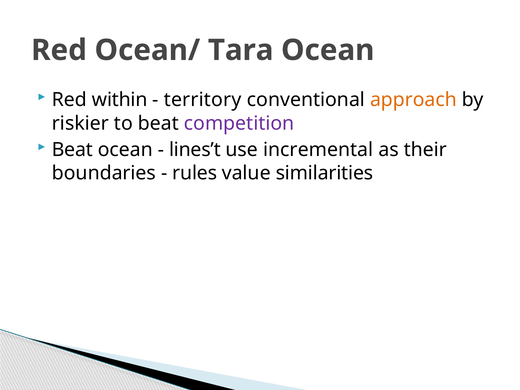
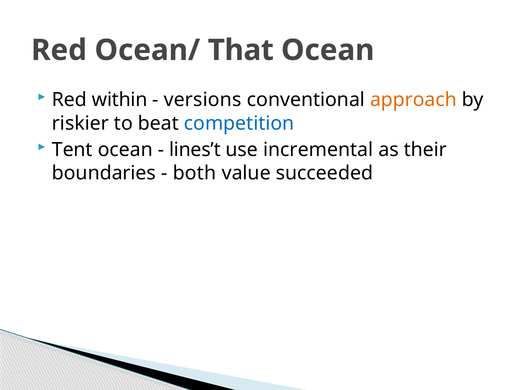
Tara: Tara -> That (241, 50)
territory: territory -> versions (203, 100)
competition colour: purple -> blue (239, 123)
Beat: Beat -> Tent (72, 150)
rules: rules -> both (194, 173)
similarities: similarities -> succeeded (324, 173)
